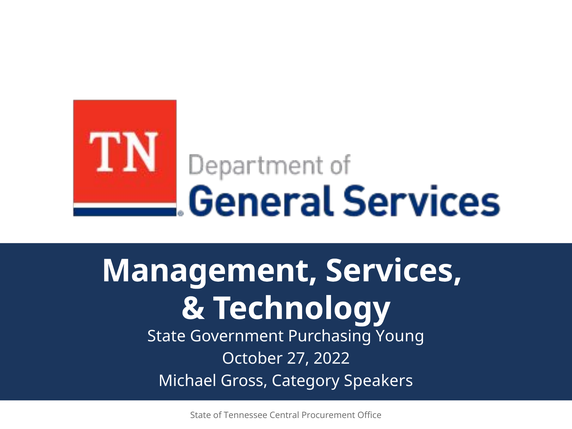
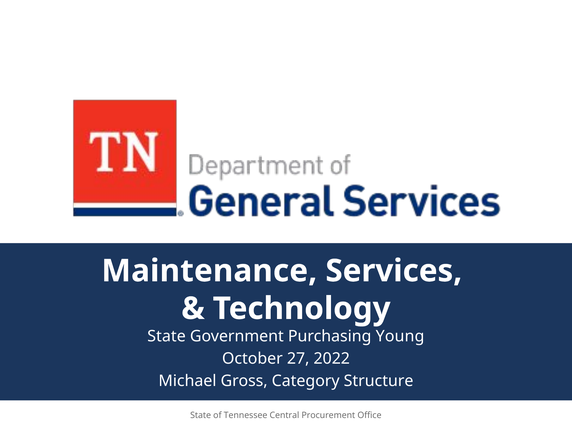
Management: Management -> Maintenance (209, 271)
Speakers: Speakers -> Structure (379, 381)
